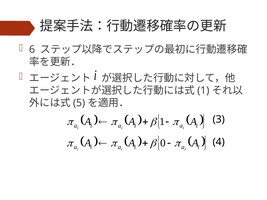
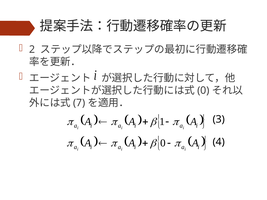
6: 6 -> 2 (32, 50)
1: 1 -> 0 (203, 91)
5: 5 -> 7 (79, 103)
